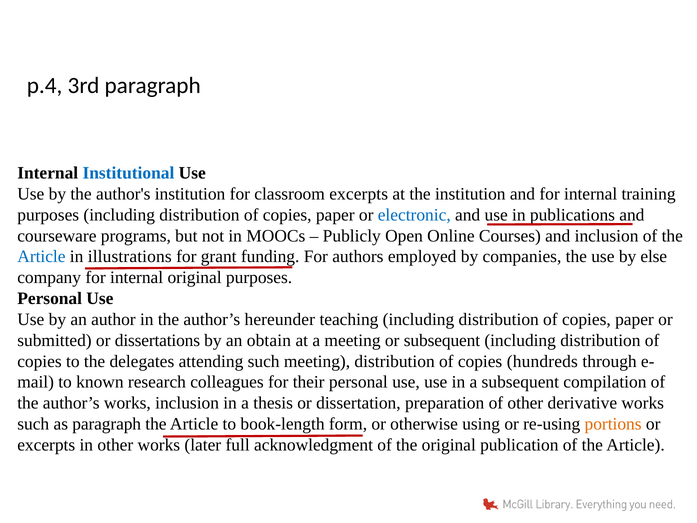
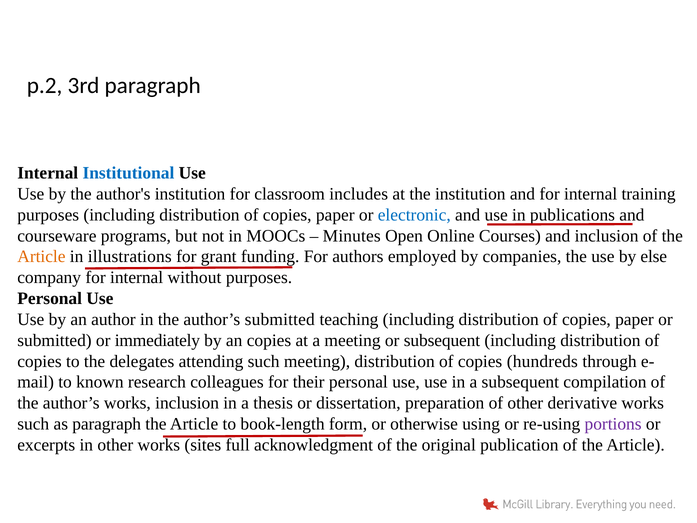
p.4: p.4 -> p.2 (45, 86)
classroom excerpts: excerpts -> includes (359, 194)
Publicly: Publicly -> Minutes (352, 236)
Article colour: blue -> orange (41, 257)
internal original: original -> without (194, 277)
author’s hereunder: hereunder -> submitted (280, 319)
dissertations: dissertations -> immediately (157, 340)
an obtain: obtain -> copies (269, 340)
portions colour: orange -> purple (613, 424)
later: later -> sites (203, 445)
